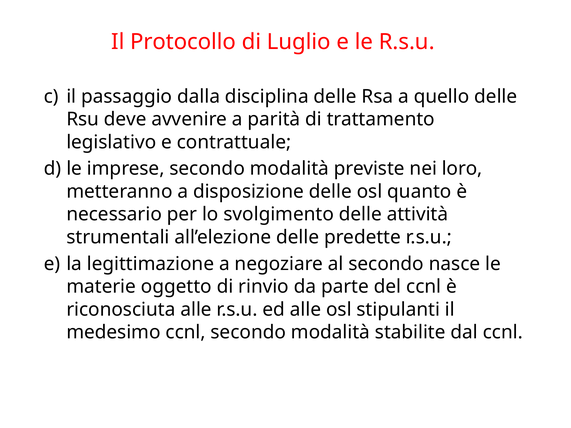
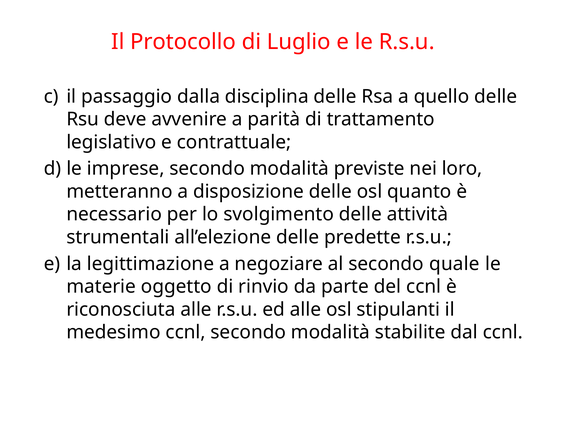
nasce: nasce -> quale (454, 264)
